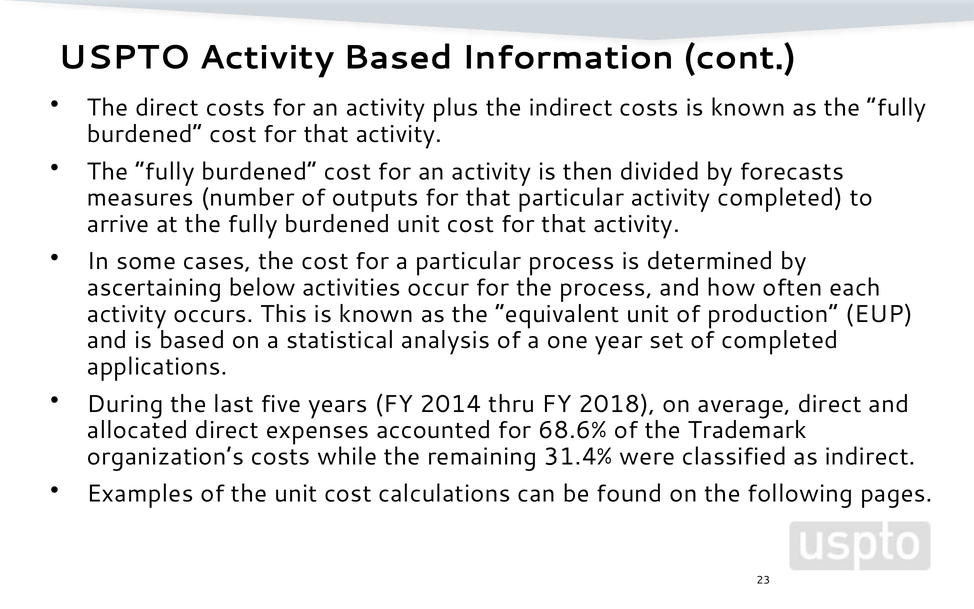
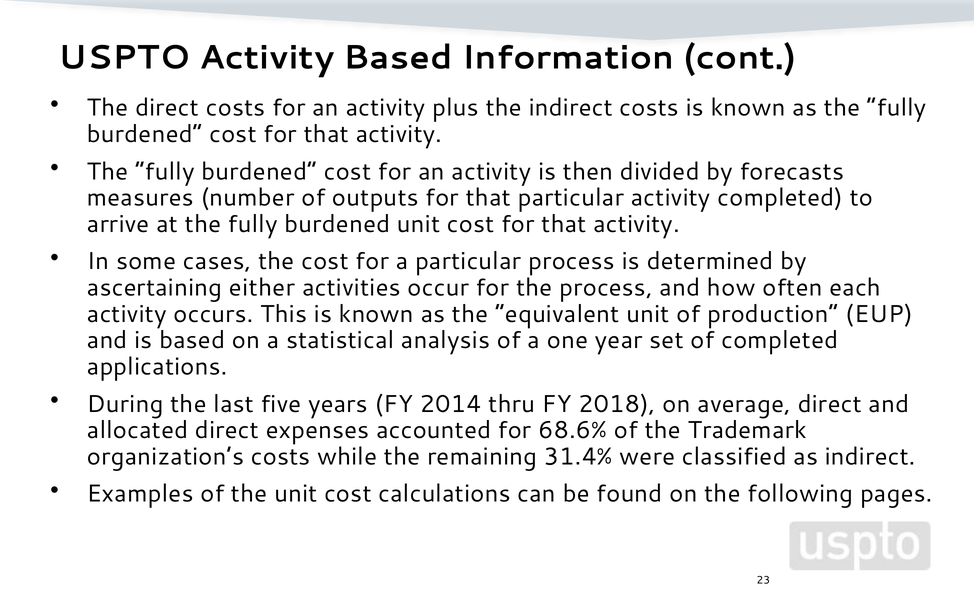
below: below -> either (262, 288)
